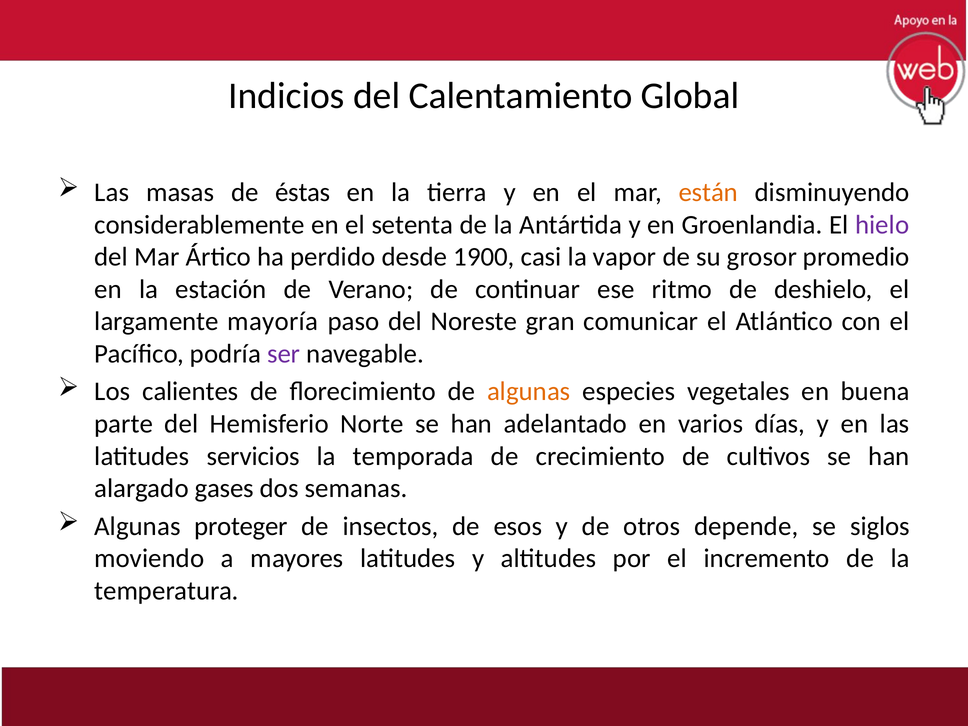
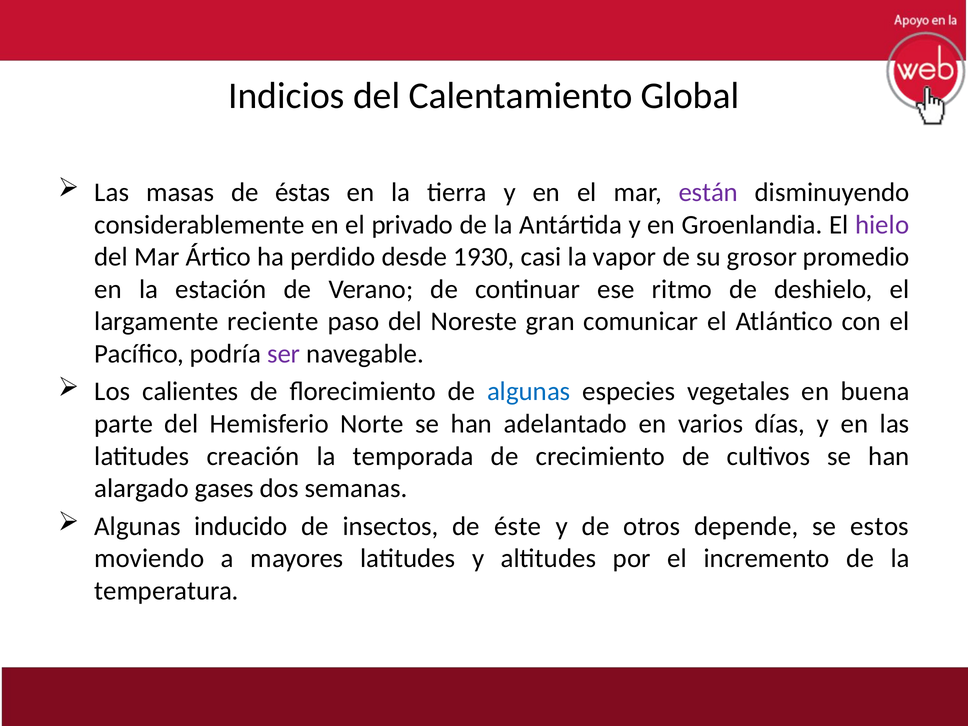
están colour: orange -> purple (708, 192)
setenta: setenta -> privado (412, 225)
1900: 1900 -> 1930 (484, 257)
mayoría: mayoría -> reciente (273, 322)
algunas colour: orange -> blue (529, 392)
servicios: servicios -> creación (253, 456)
proteger: proteger -> inducido (241, 526)
esos: esos -> éste (518, 526)
siglos: siglos -> estos (880, 526)
